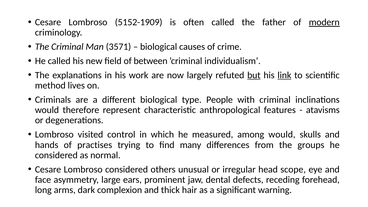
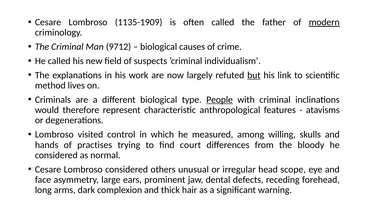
5152-1909: 5152-1909 -> 1135-1909 (139, 22)
3571: 3571 -> 9712 (118, 47)
between: between -> suspects (151, 61)
link underline: present -> none (284, 75)
People underline: none -> present (220, 100)
among would: would -> willing (282, 134)
many: many -> court (190, 145)
groups: groups -> bloody (311, 145)
